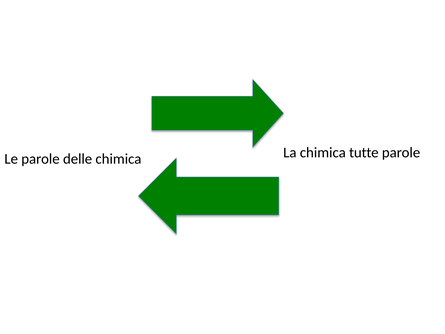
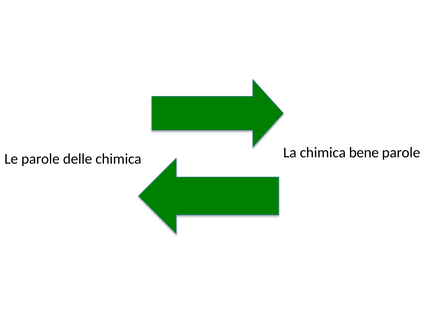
tutte: tutte -> bene (364, 152)
